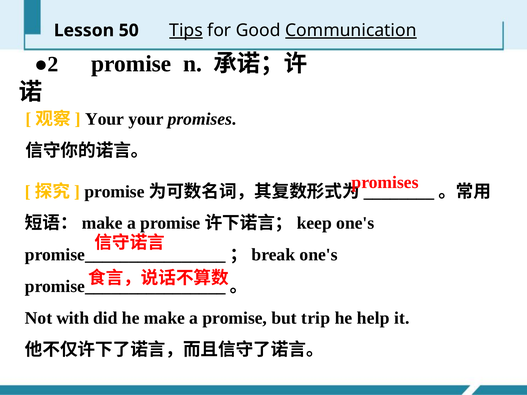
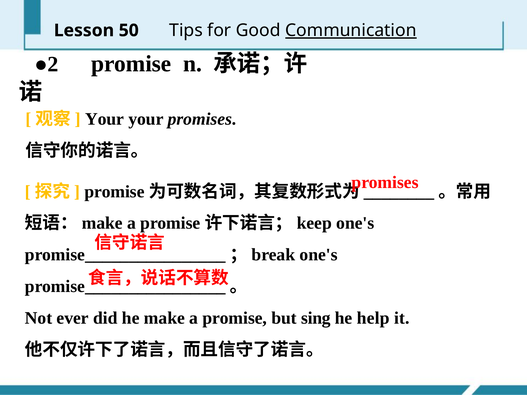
Tips underline: present -> none (186, 30)
with: with -> ever (73, 318)
trip: trip -> sing (316, 318)
